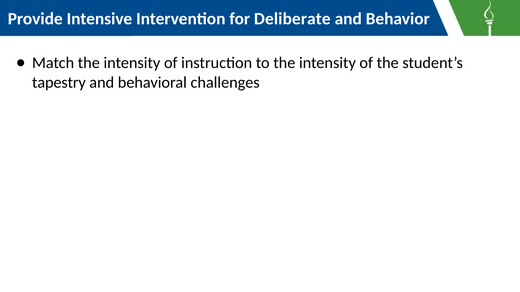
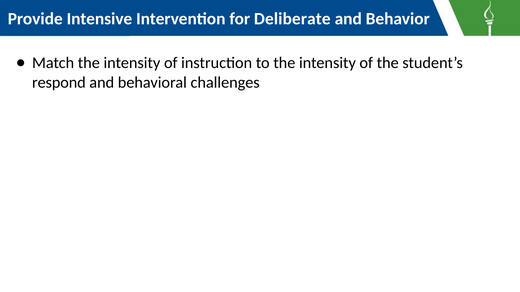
tapestry: tapestry -> respond (59, 83)
